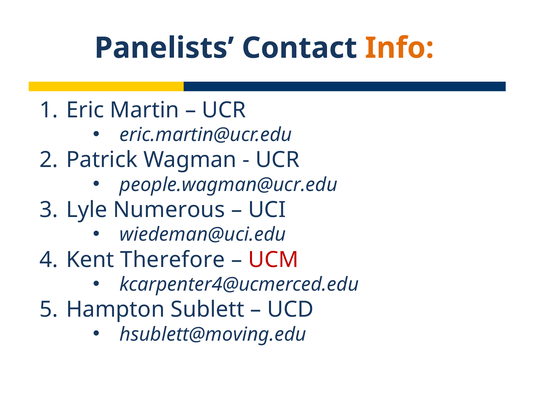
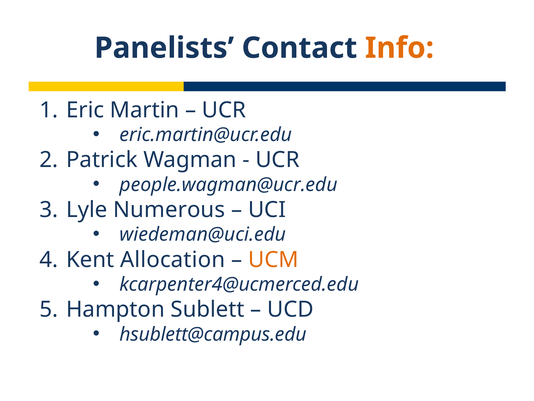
Therefore: Therefore -> Allocation (173, 259)
UCM colour: red -> orange (273, 259)
hsublett@moving.edu: hsublett@moving.edu -> hsublett@campus.edu (213, 334)
